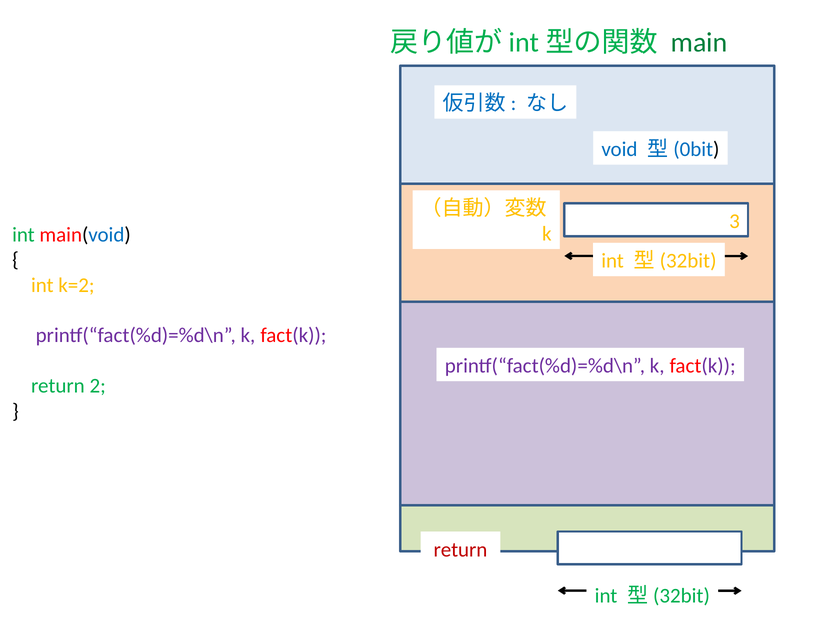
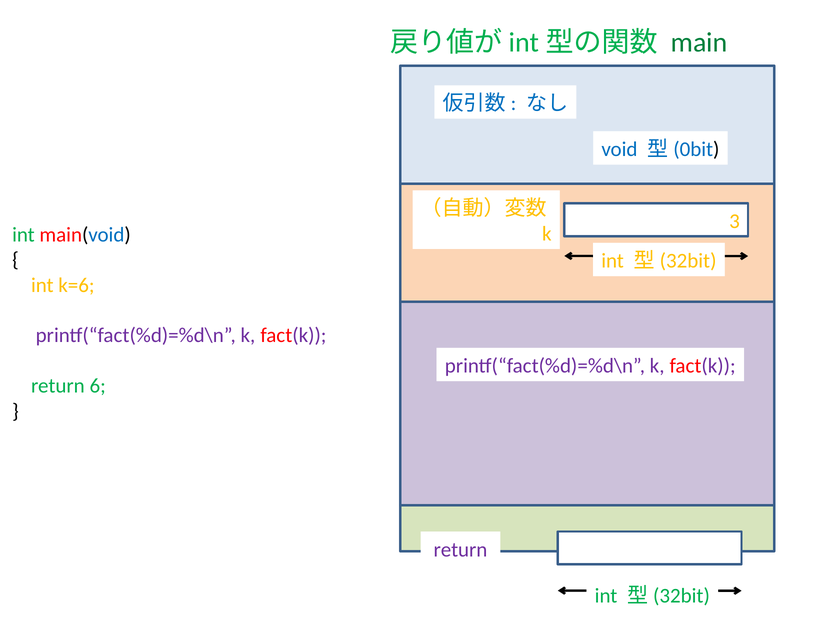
k=2: k=2 -> k=6 (76, 285)
2: 2 -> 6 (98, 386)
return colour: red -> purple (460, 550)
